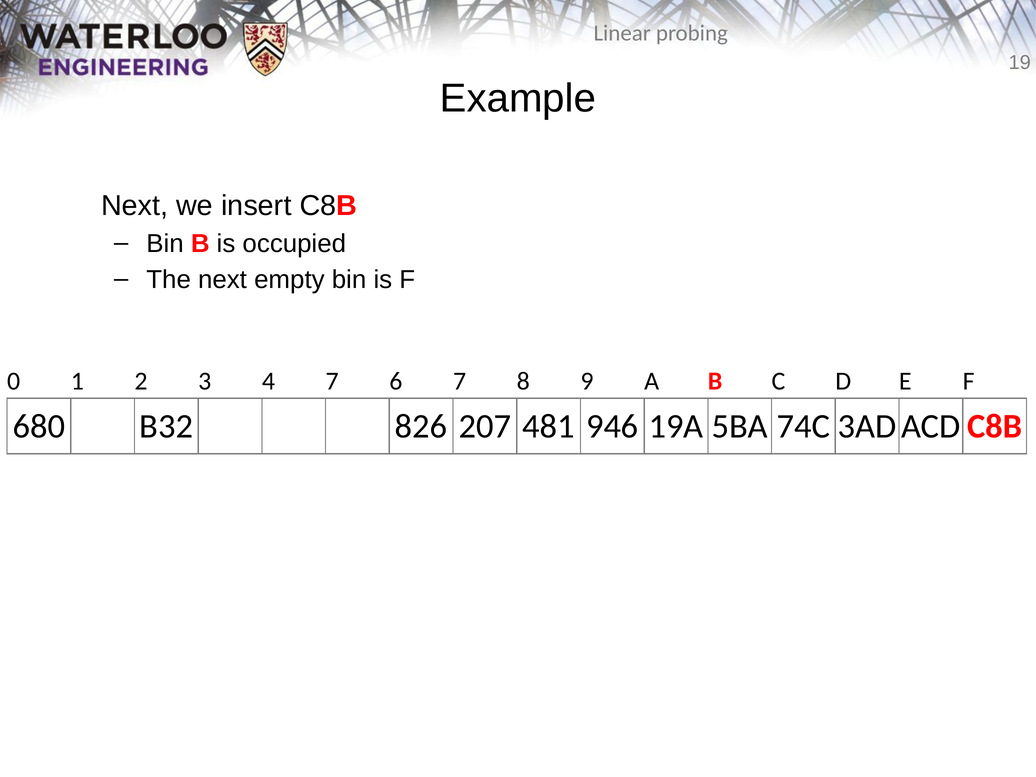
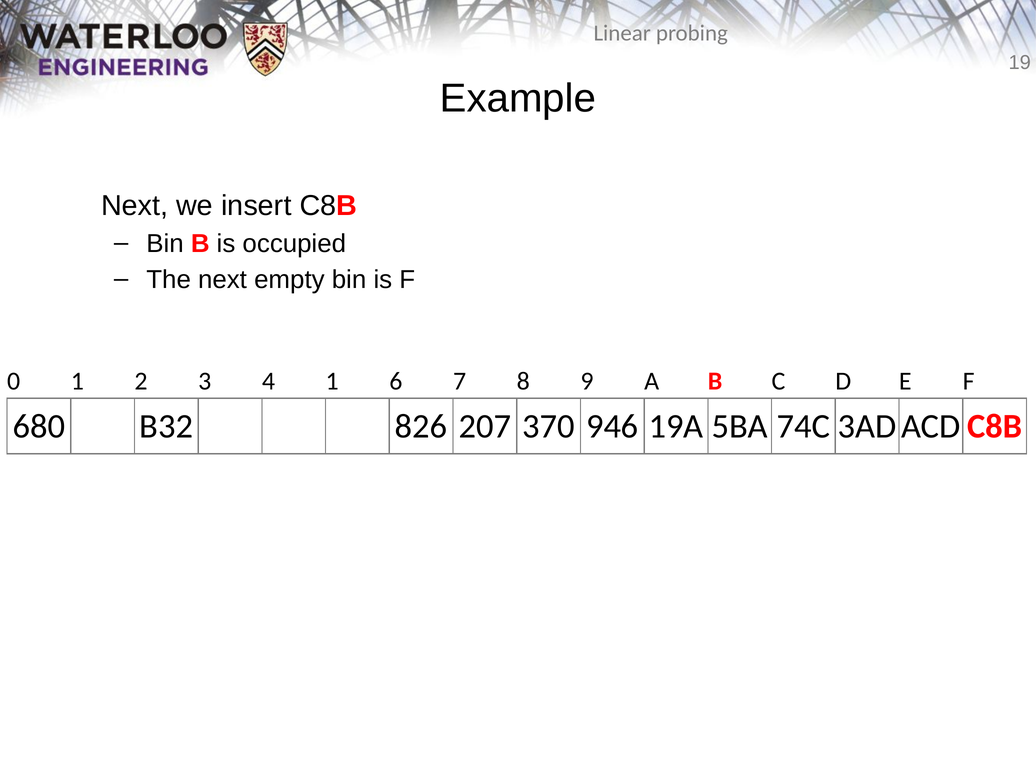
4 7: 7 -> 1 (332, 381)
481: 481 -> 370 (549, 426)
